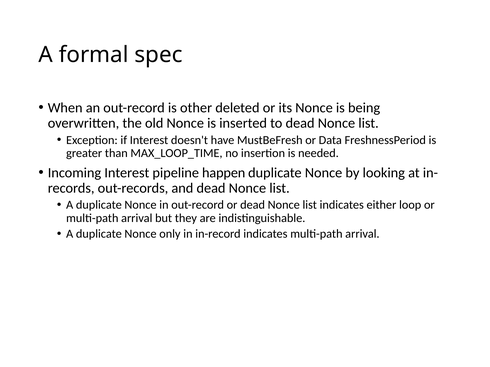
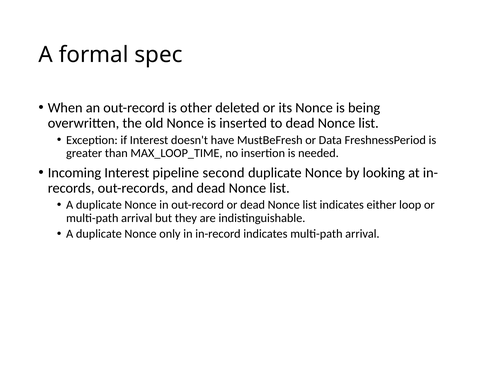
happen: happen -> second (224, 173)
